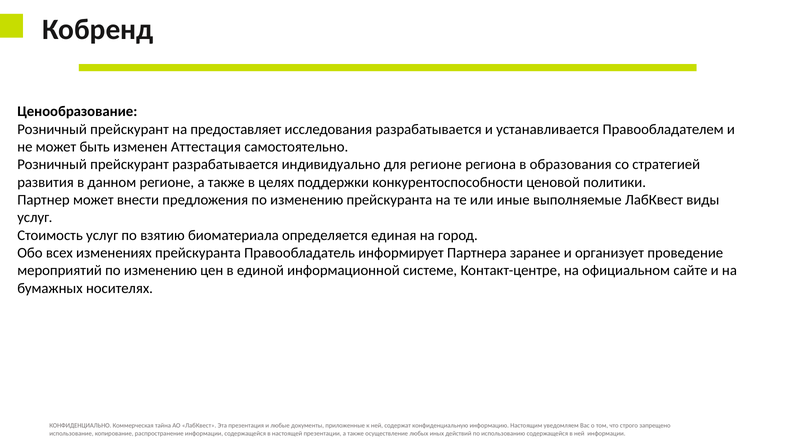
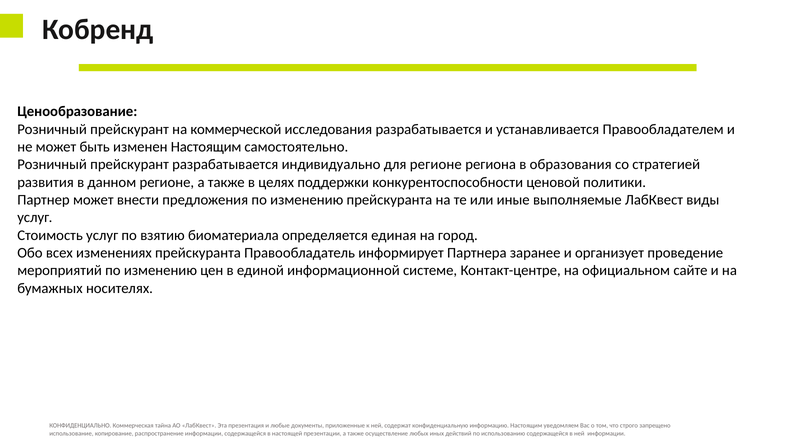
предоставляет: предоставляет -> коммерческой (236, 129)
изменен Аттестация: Аттестация -> Настоящим (206, 147)
